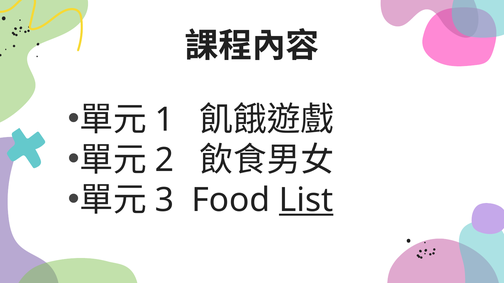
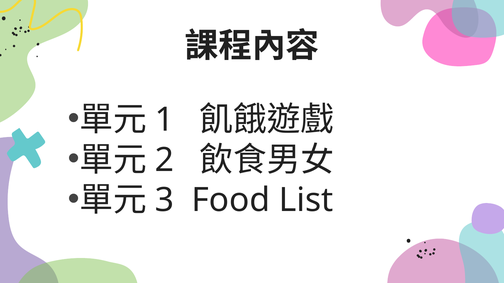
List underline: present -> none (306, 201)
